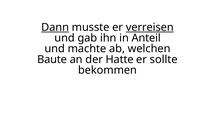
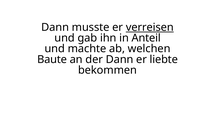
Dann underline: present -> none (55, 27)
der Hatte: Hatte -> Dann (120, 59)
sollte: sollte -> liebte (164, 59)
